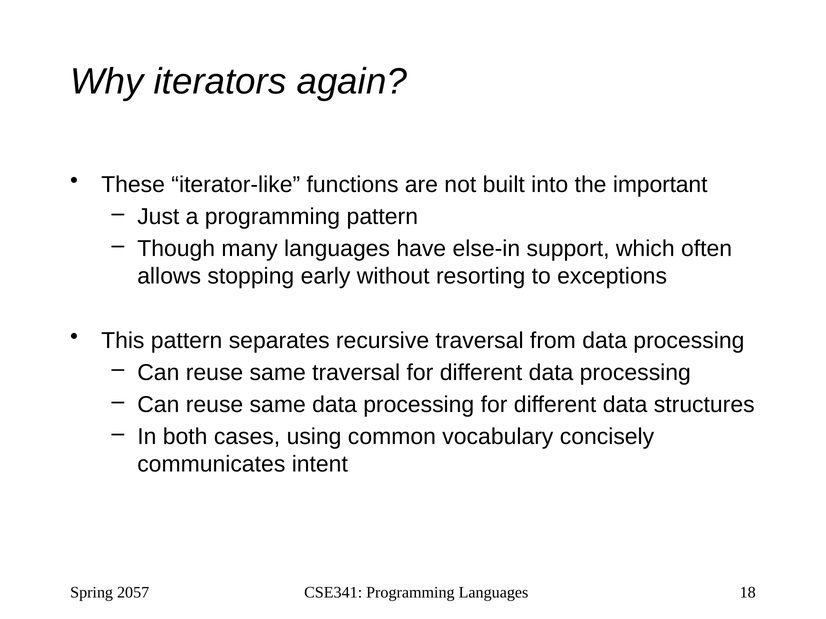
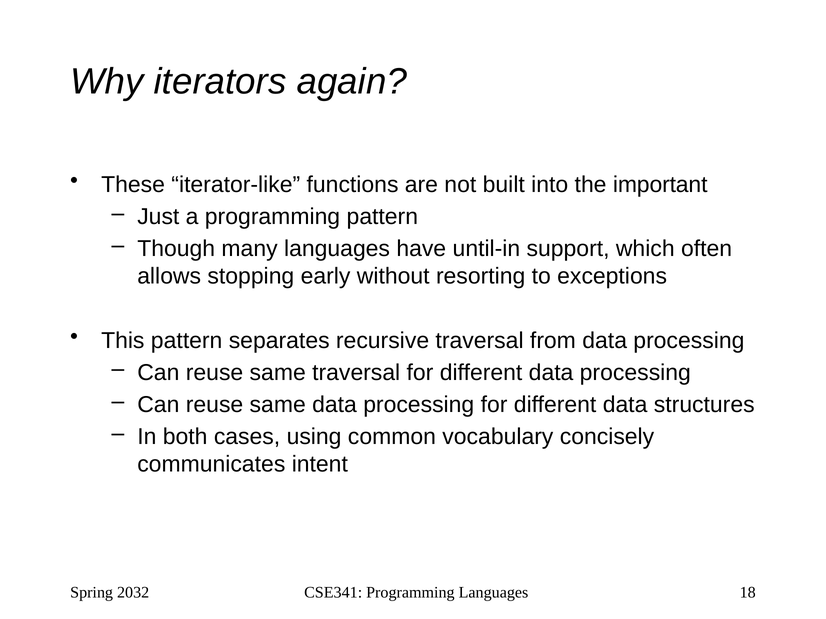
else-in: else-in -> until-in (486, 249)
2057: 2057 -> 2032 (133, 593)
